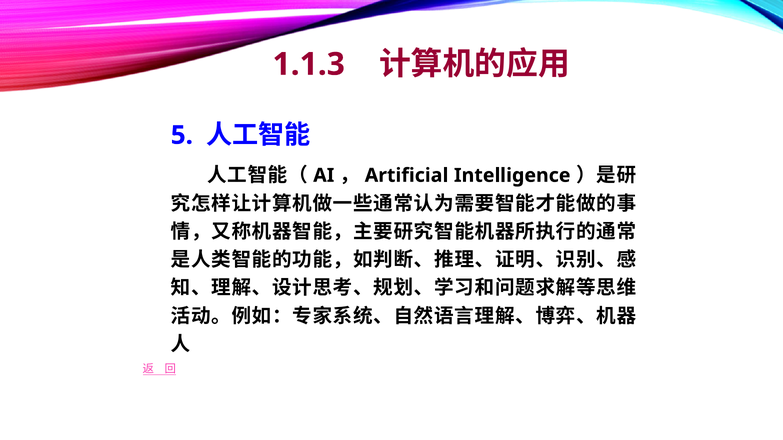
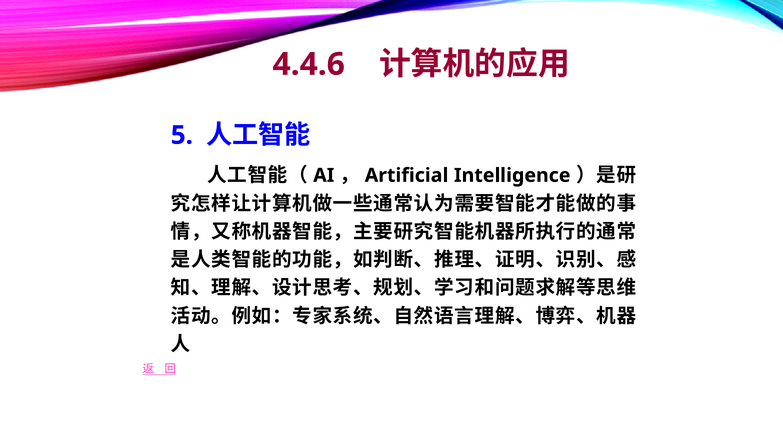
1.1.3: 1.1.3 -> 4.4.6 (309, 64)
